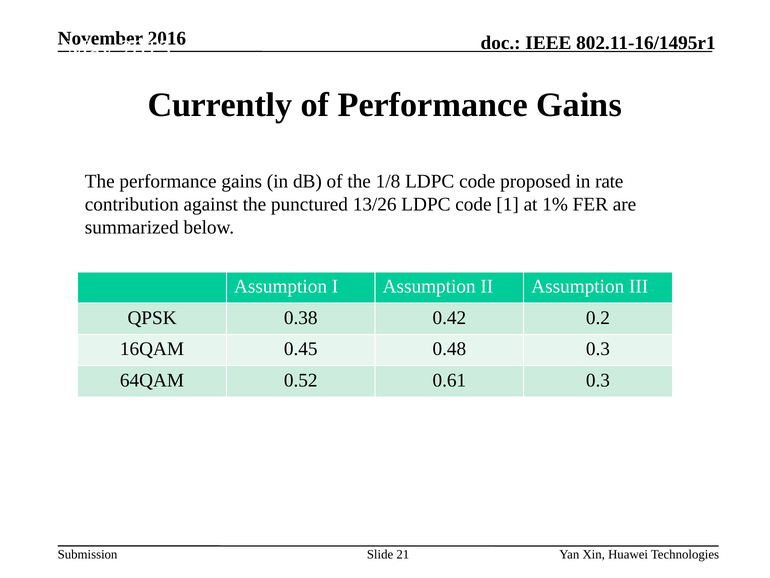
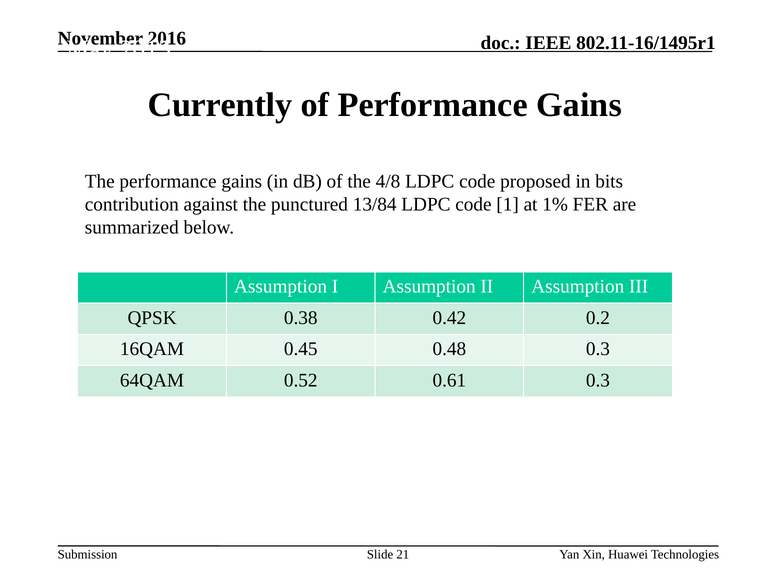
1/8: 1/8 -> 4/8 (388, 181)
rate: rate -> bits (609, 181)
13/26: 13/26 -> 13/84 (375, 204)
